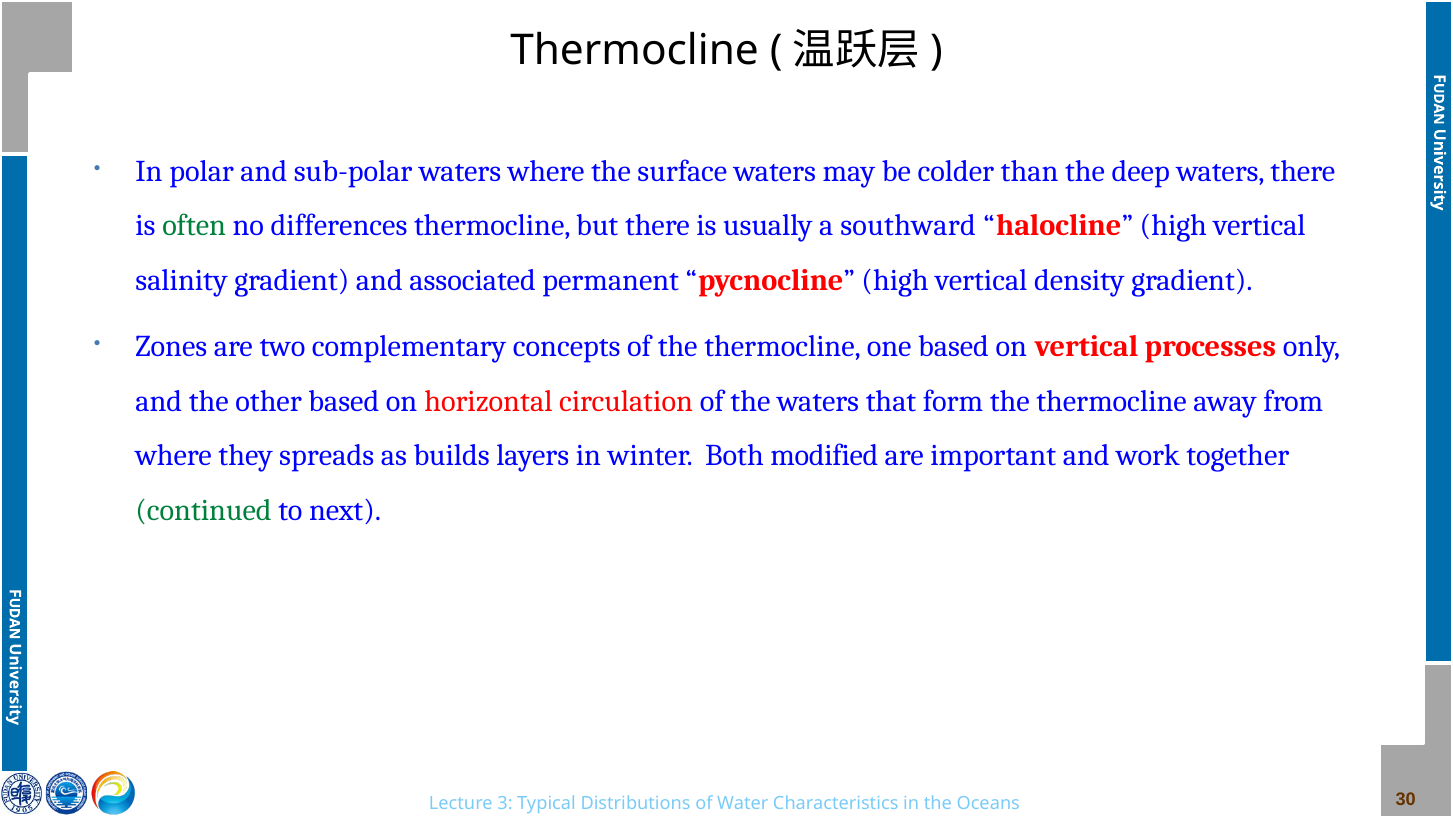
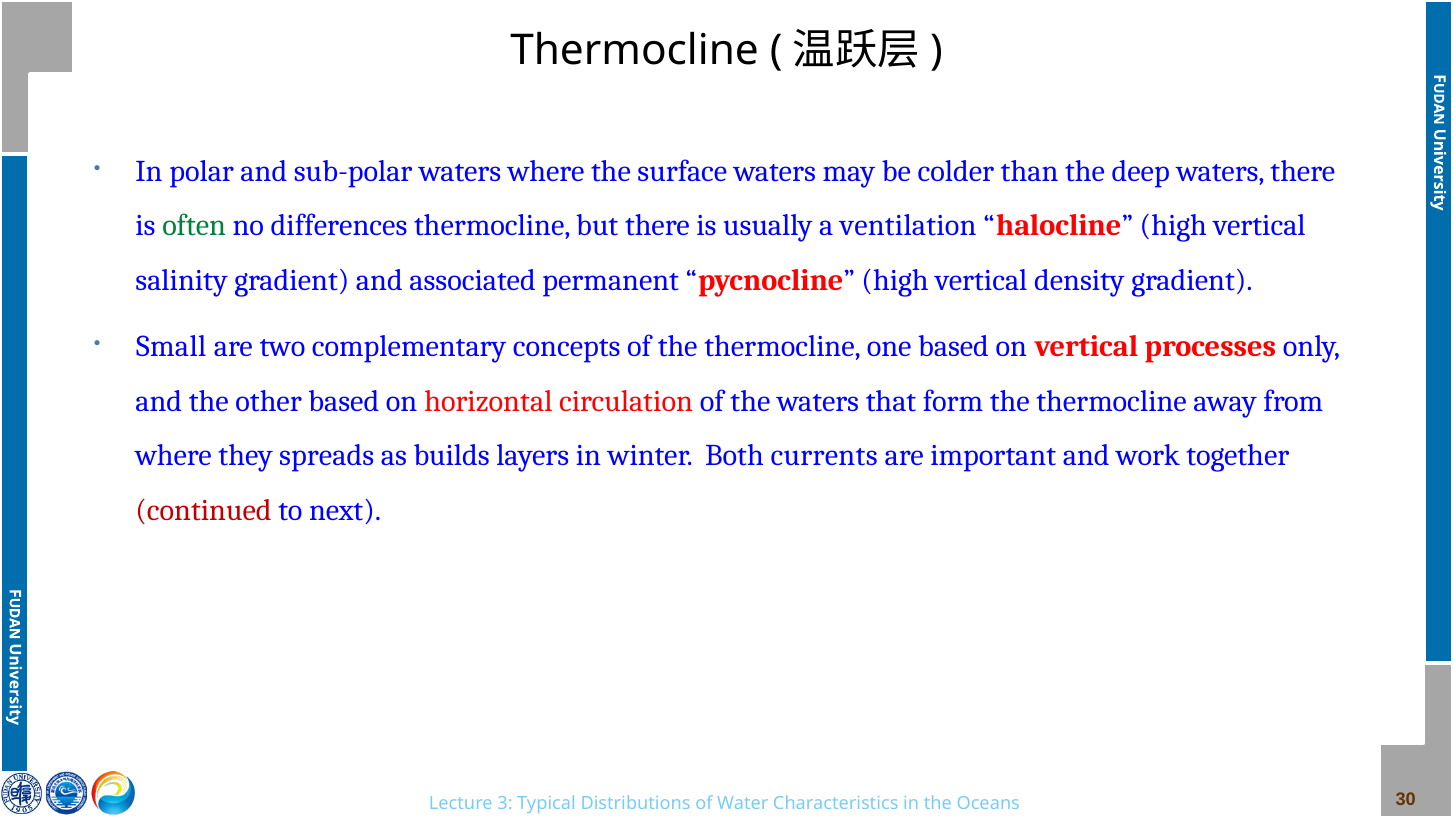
southward: southward -> ventilation (908, 226)
Zones: Zones -> Small (171, 347)
modified: modified -> currents (824, 456)
continued colour: green -> red (204, 510)
